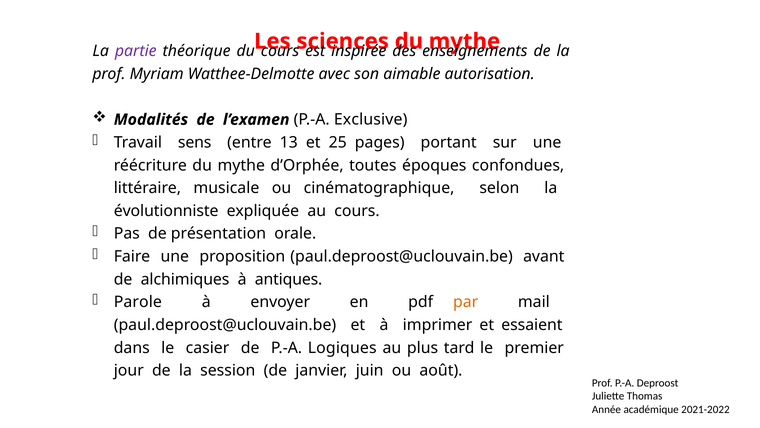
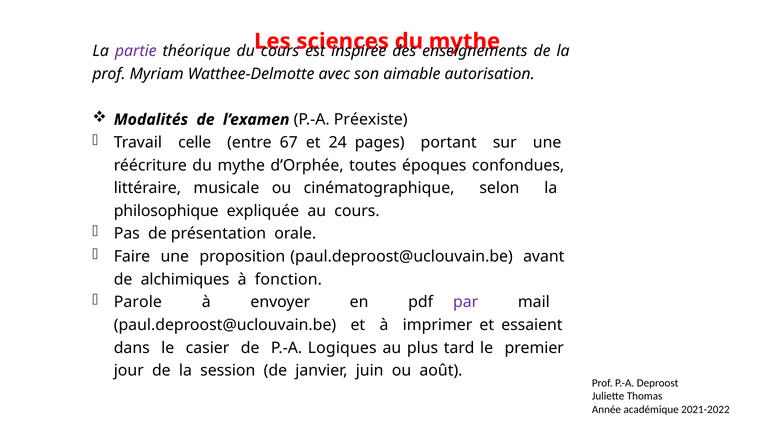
Exclusive: Exclusive -> Préexiste (371, 119)
sens: sens -> celle (195, 142)
13: 13 -> 67 (289, 142)
25: 25 -> 24 (338, 142)
évolutionniste: évolutionniste -> philosophique (166, 211)
antiques: antiques -> fonction (288, 279)
par colour: orange -> purple (466, 302)
